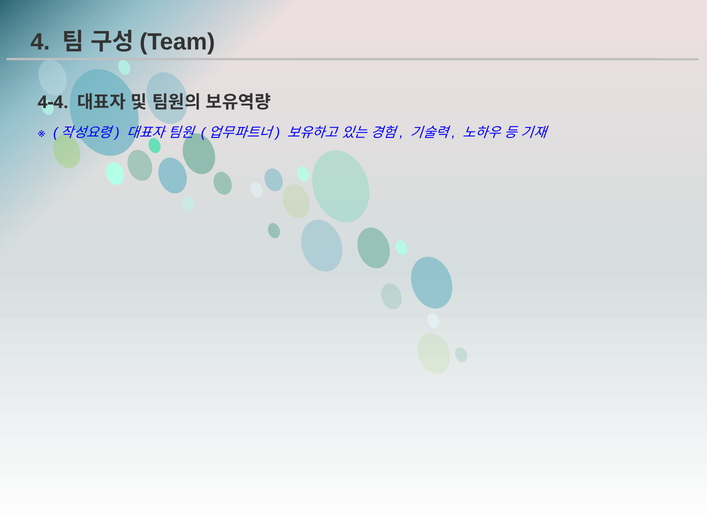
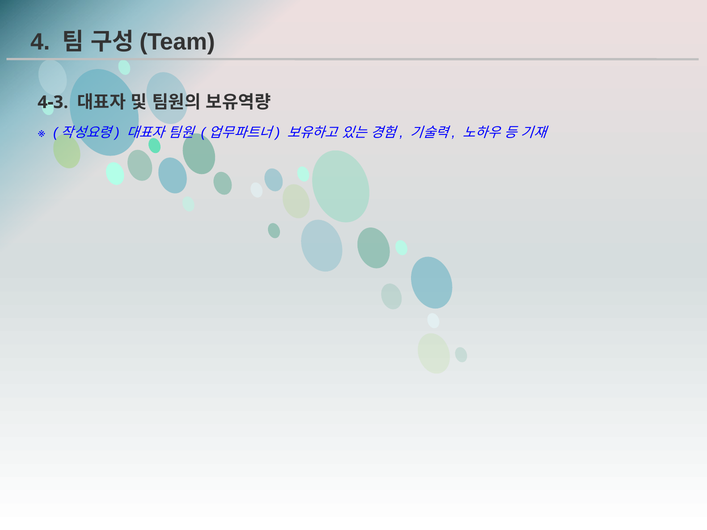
4-4: 4-4 -> 4-3 (53, 102)
